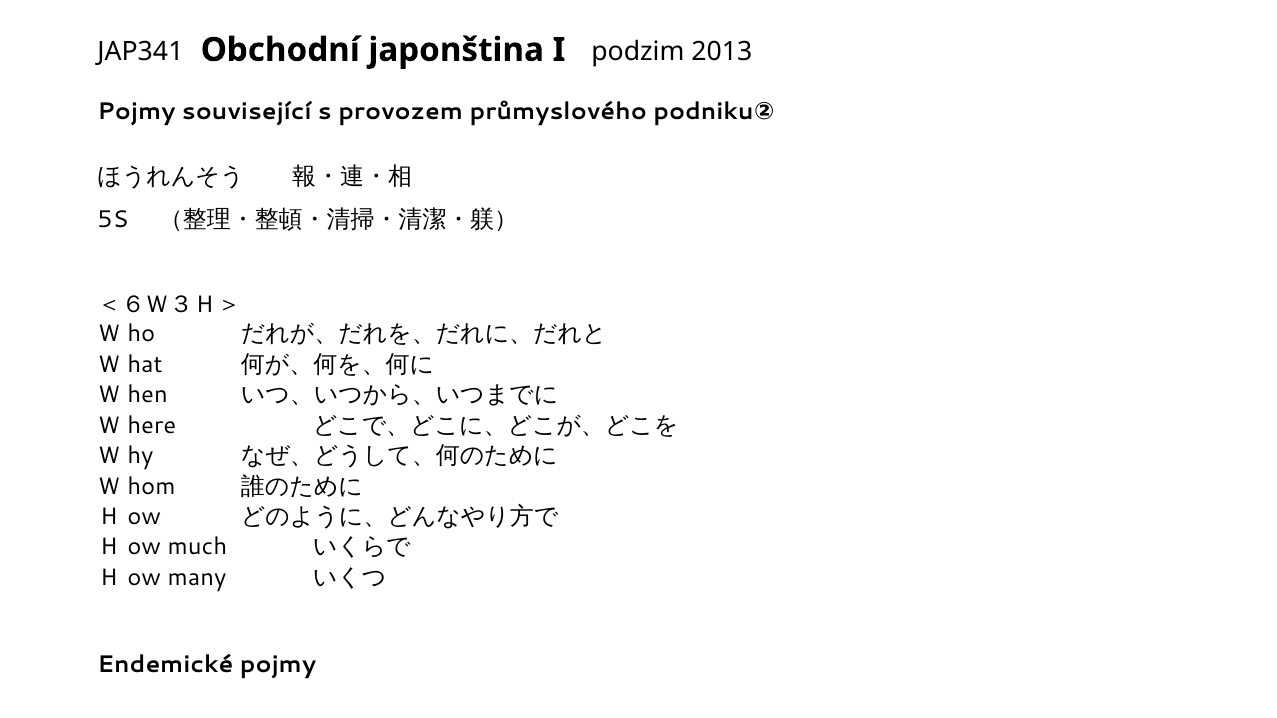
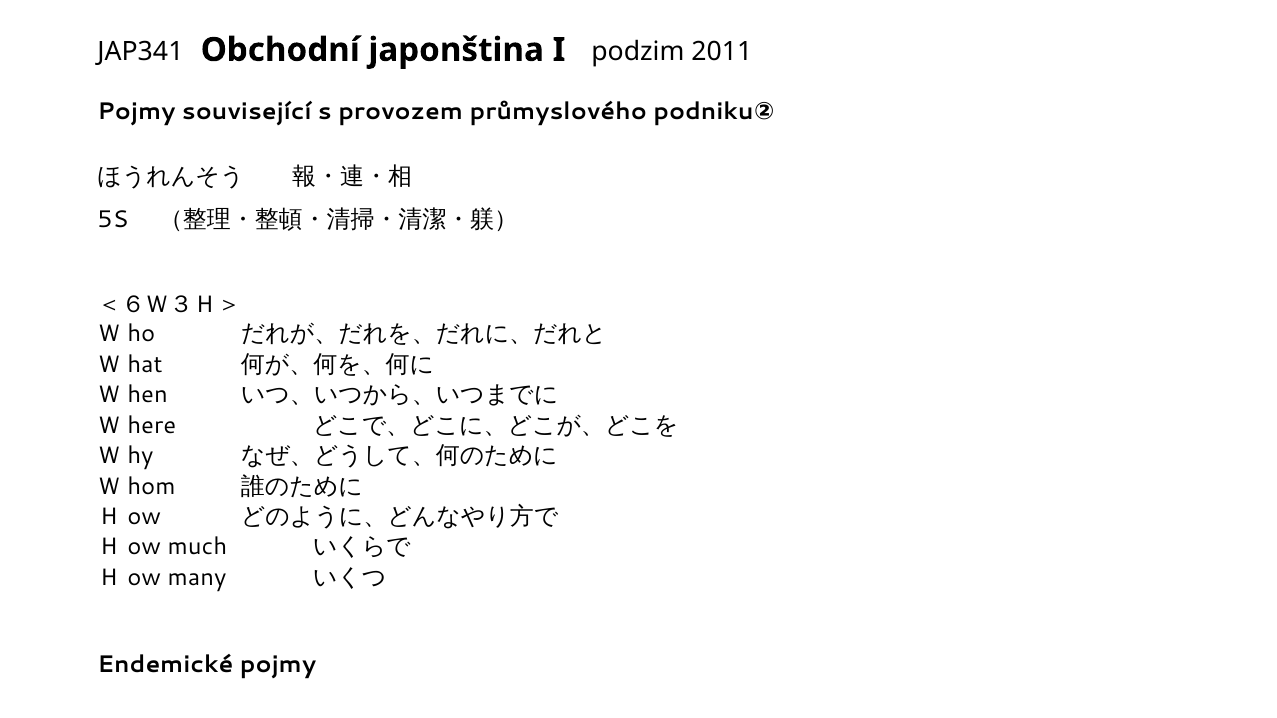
2013: 2013 -> 2011 (722, 52)
